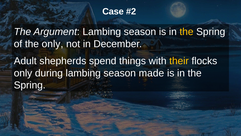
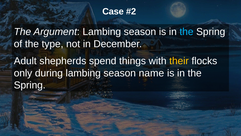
the colour: yellow -> light blue (186, 32)
the only: only -> type (53, 44)
made: made -> name (151, 73)
